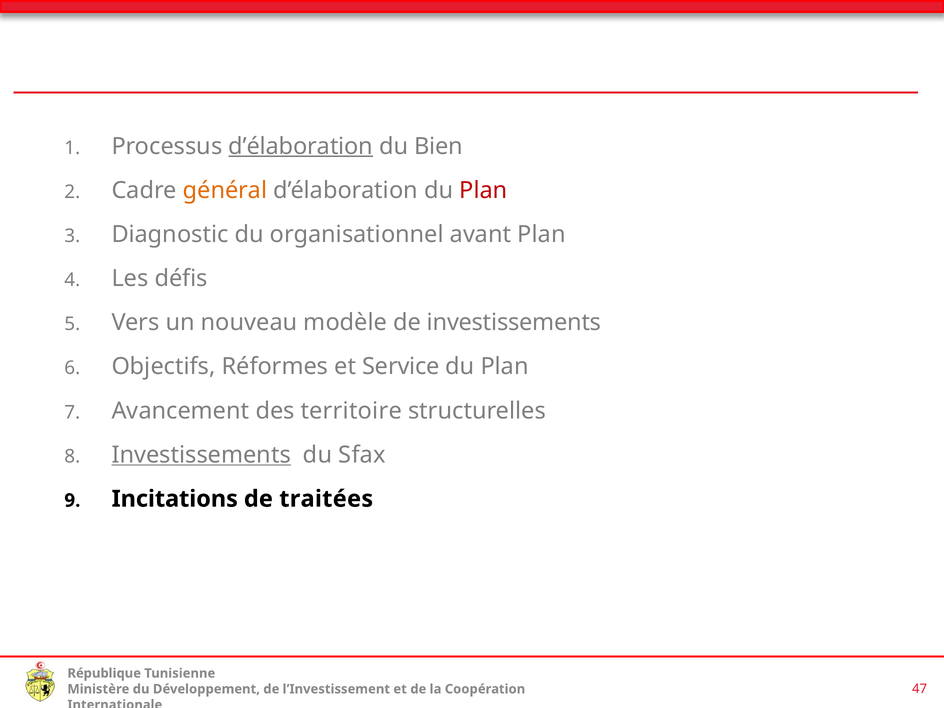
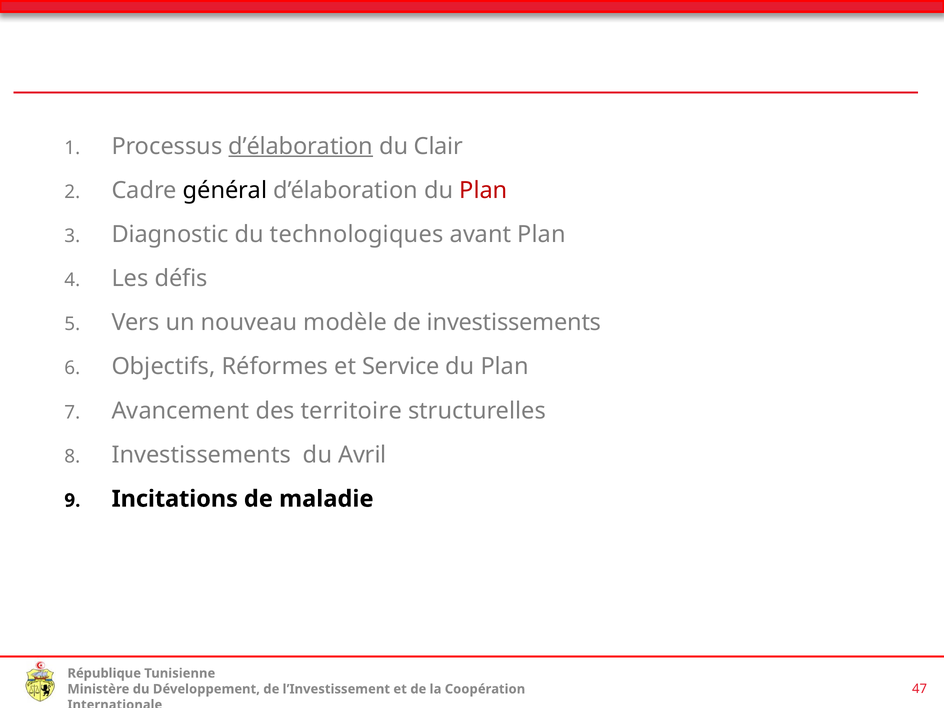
Bien: Bien -> Clair (438, 146)
général colour: orange -> black (225, 190)
organisationnel: organisationnel -> technologiques (357, 234)
Investissements underline: present -> none (201, 455)
Sfax: Sfax -> Avril (362, 455)
traitées: traitées -> maladie (326, 499)
